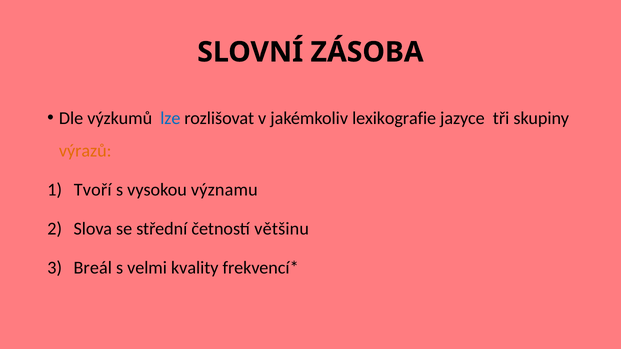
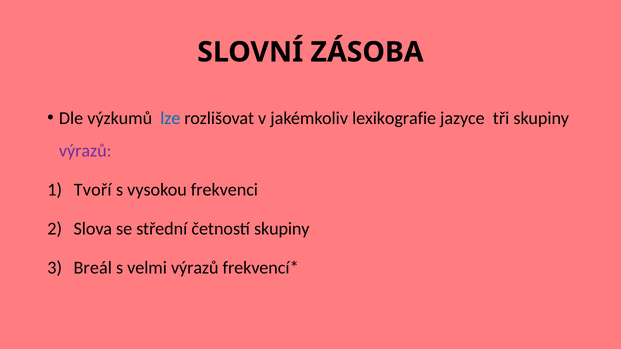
výrazů colour: orange -> purple (85, 151)
významu: významu -> frekvenci (224, 190)
četností většinu: většinu -> skupiny (282, 229)
velmi kvality: kvality -> výrazů (195, 268)
